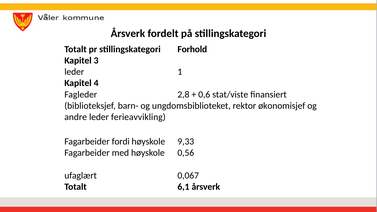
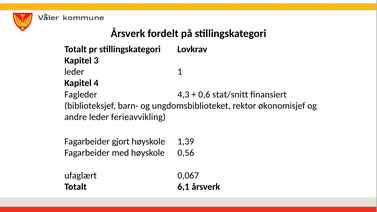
Forhold: Forhold -> Lovkrav (192, 49)
2,8: 2,8 -> 4,3 (183, 94)
stat/viste: stat/viste -> stat/snitt (230, 94)
fordi: fordi -> gjort (121, 142)
9,33: 9,33 -> 1,39 (186, 142)
